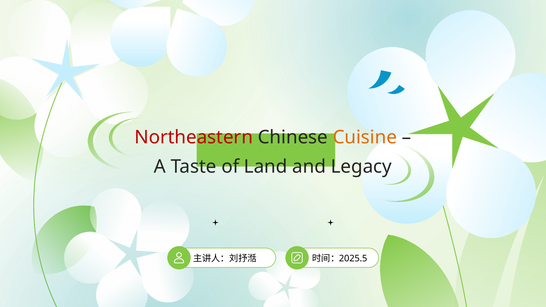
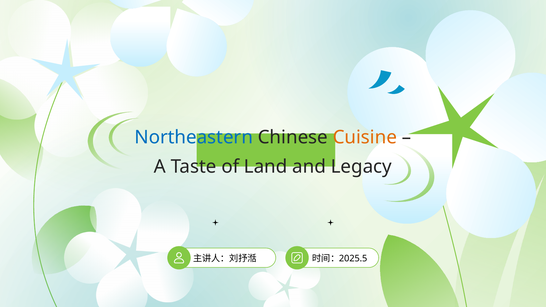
Northeastern colour: red -> blue (194, 138)
